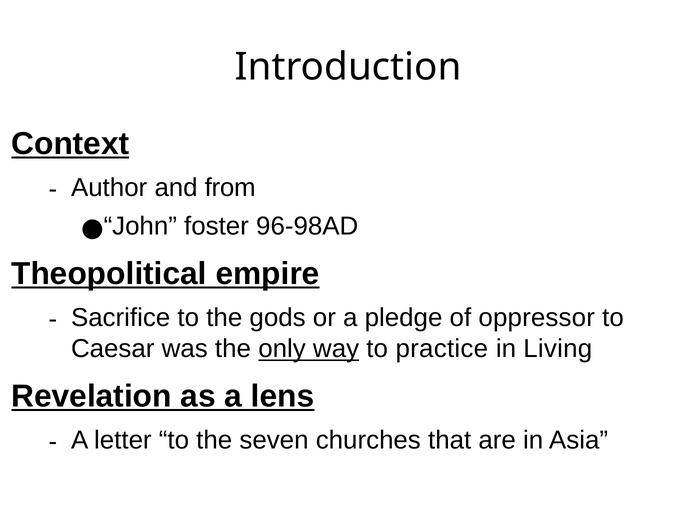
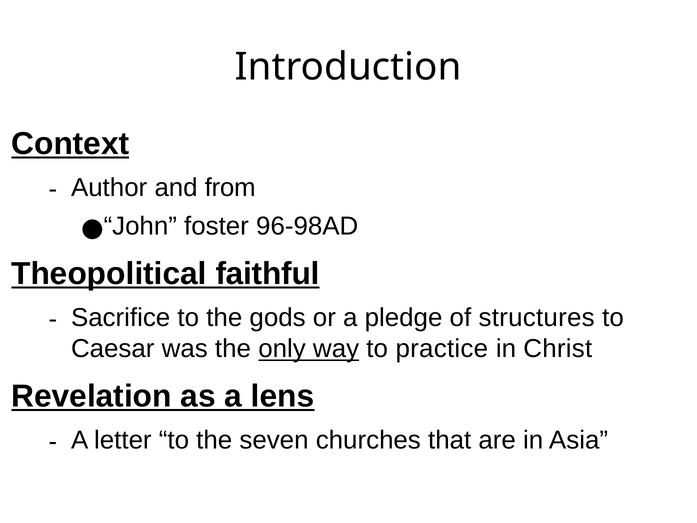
empire: empire -> faithful (268, 274)
oppressor: oppressor -> structures (537, 318)
Living: Living -> Christ (558, 349)
